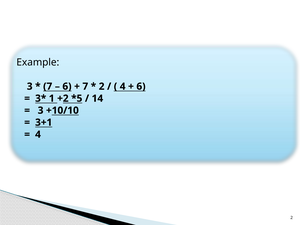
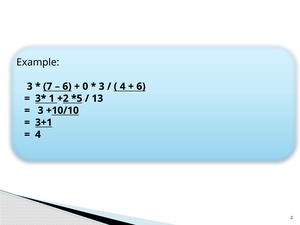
7: 7 -> 0 (85, 86)
2: 2 -> 3 (102, 86)
14: 14 -> 13 (97, 98)
